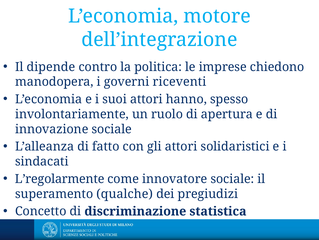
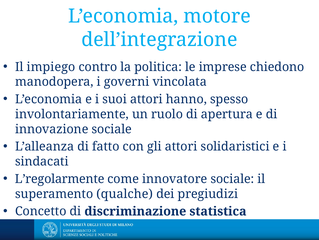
dipende: dipende -> impiego (51, 67)
riceventi: riceventi -> vincolata (180, 82)
